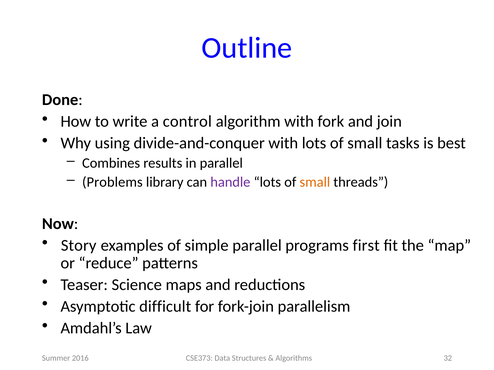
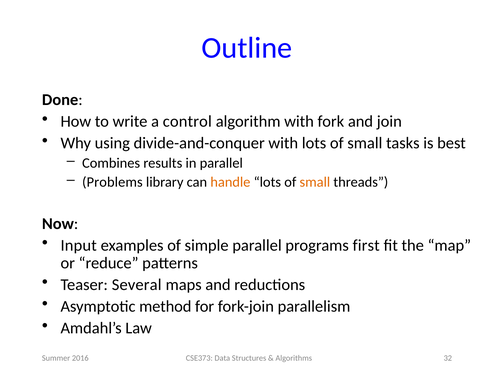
handle colour: purple -> orange (230, 182)
Story: Story -> Input (79, 246)
Science: Science -> Several (137, 285)
difficult: difficult -> method (165, 307)
